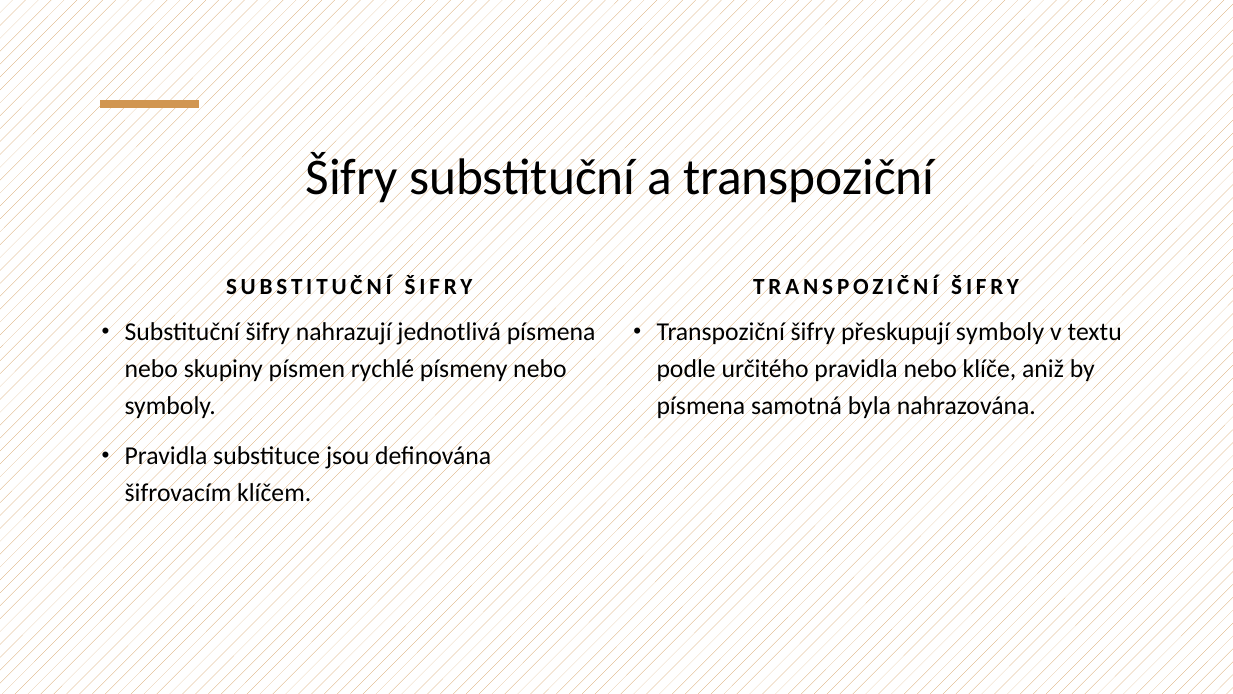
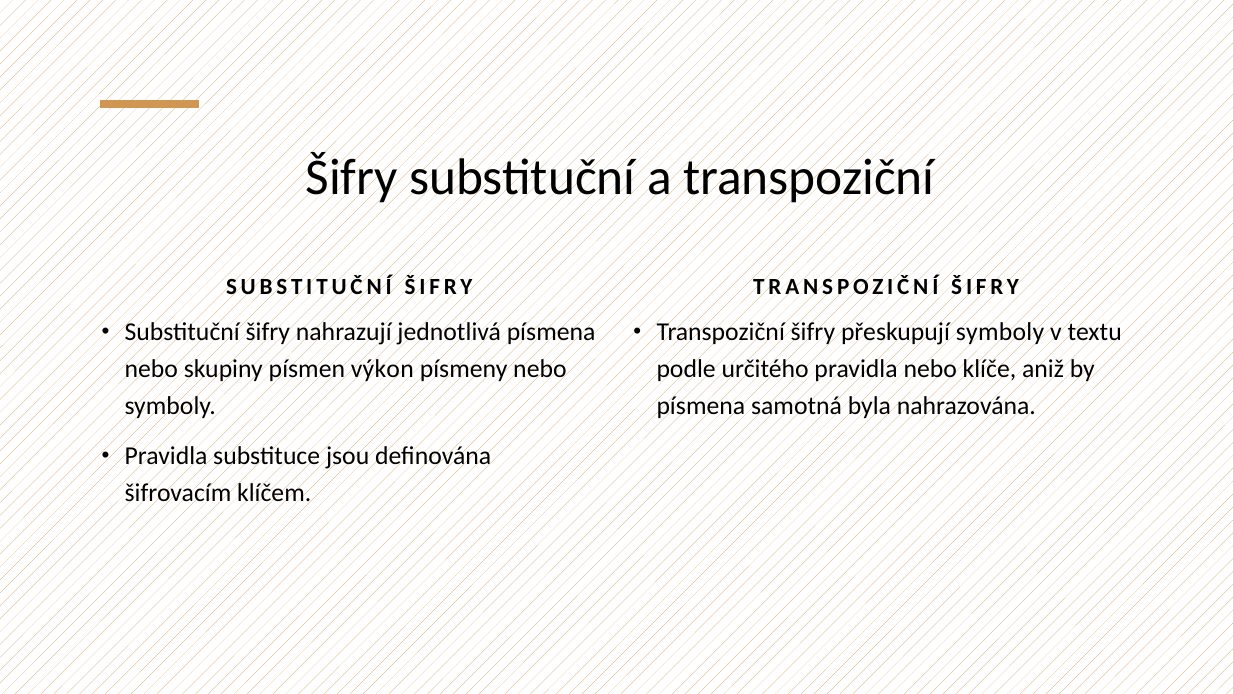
rychlé: rychlé -> výkon (382, 369)
